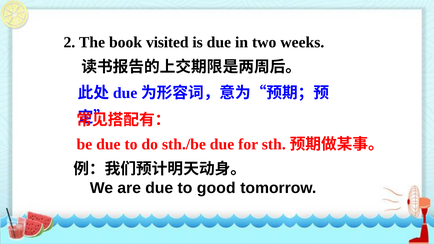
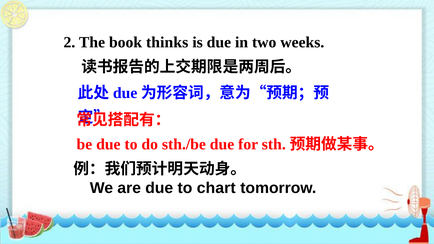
visited: visited -> thinks (167, 42)
good: good -> chart (216, 188)
